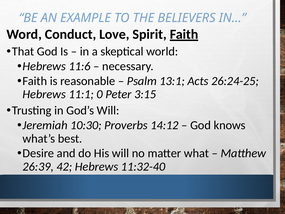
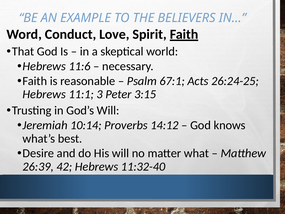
13:1: 13:1 -> 67:1 (172, 81)
0: 0 -> 3 (100, 94)
10:30: 10:30 -> 10:14 (86, 125)
